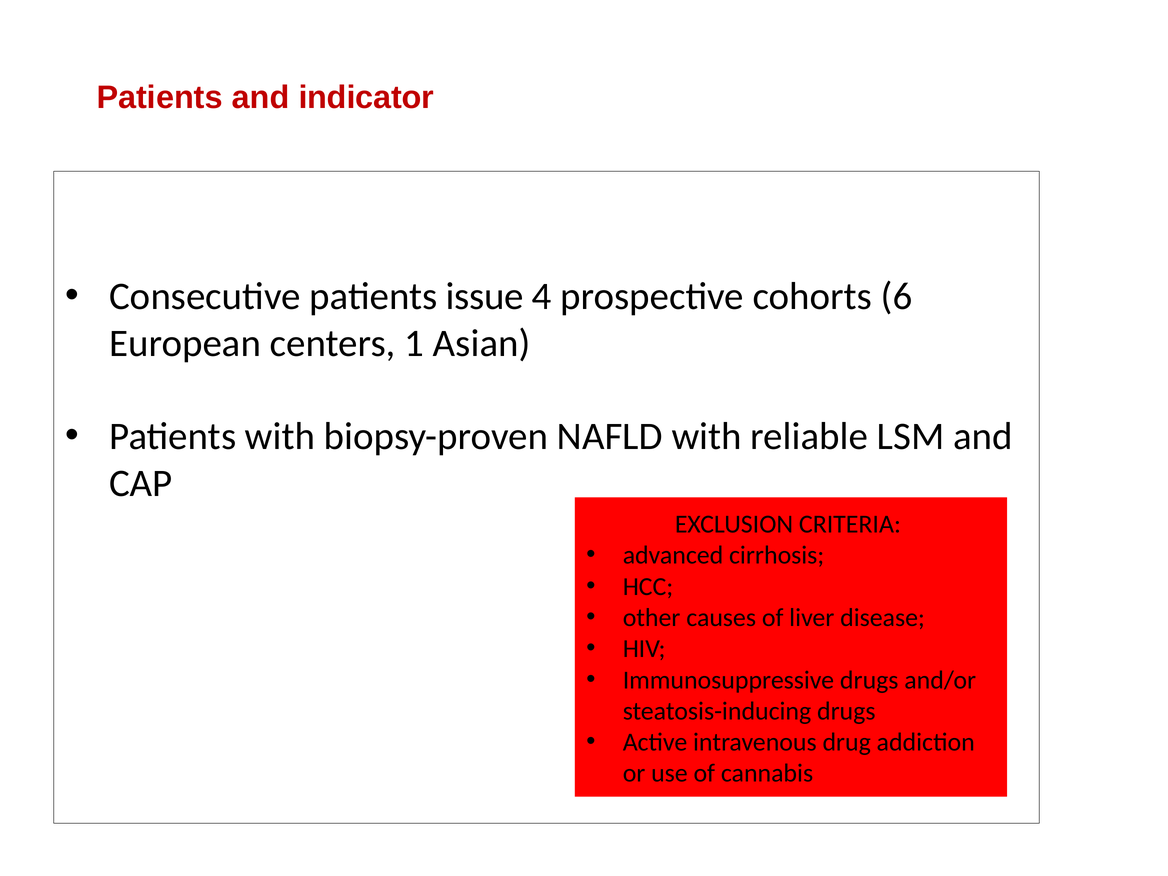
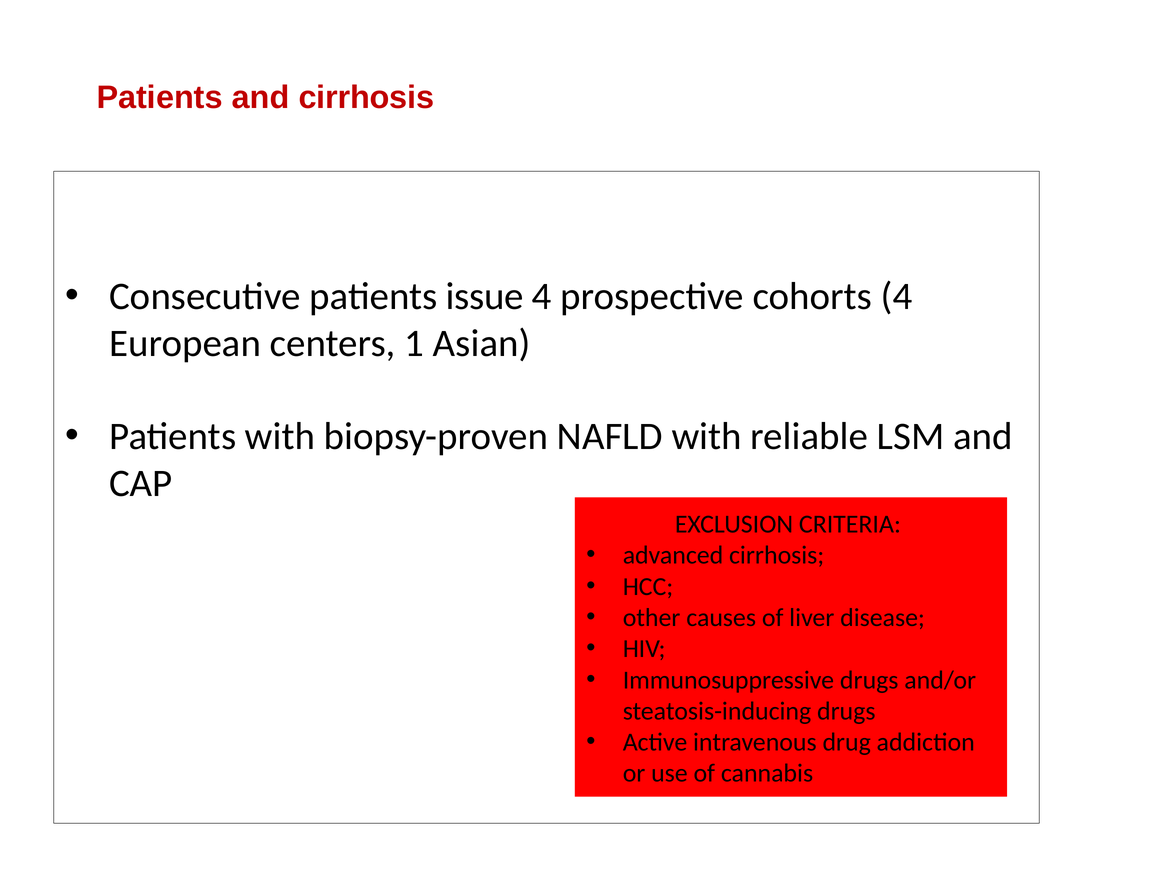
and indicator: indicator -> cirrhosis (366, 98)
cohorts 6: 6 -> 4 (897, 296)
